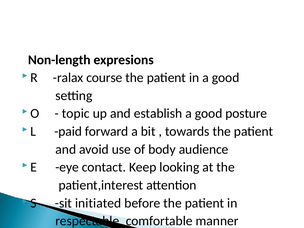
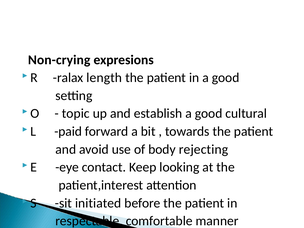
Non-length: Non-length -> Non-crying (59, 60)
course: course -> length (104, 78)
posture: posture -> cultural (246, 114)
audience: audience -> rejecting (204, 149)
